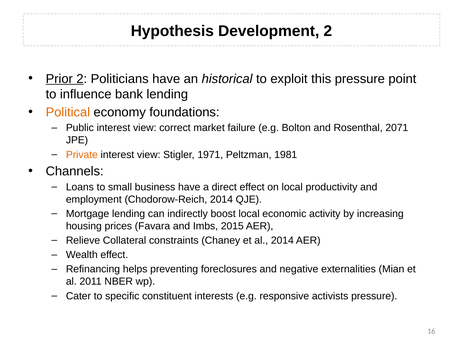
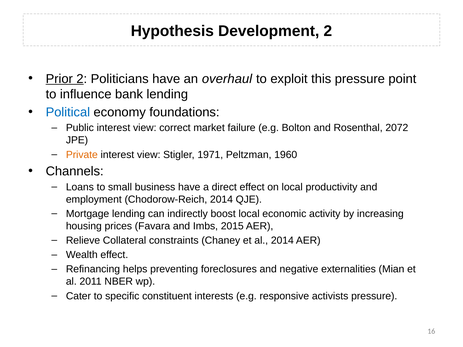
historical: historical -> overhaul (227, 79)
Political colour: orange -> blue (68, 112)
2071: 2071 -> 2072 (397, 128)
1981: 1981 -> 1960 (286, 155)
